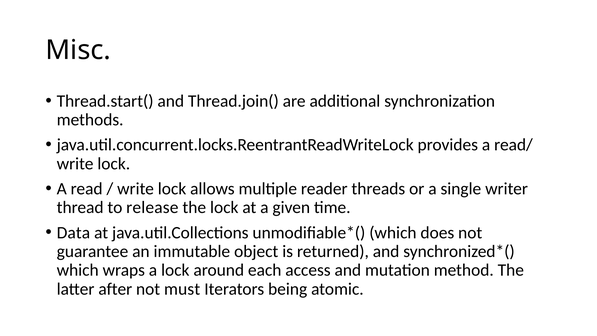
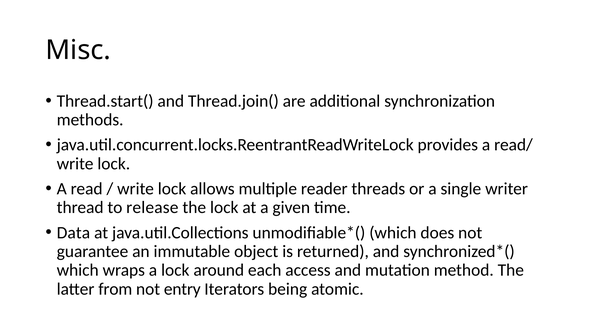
after: after -> from (115, 289)
must: must -> entry (182, 289)
